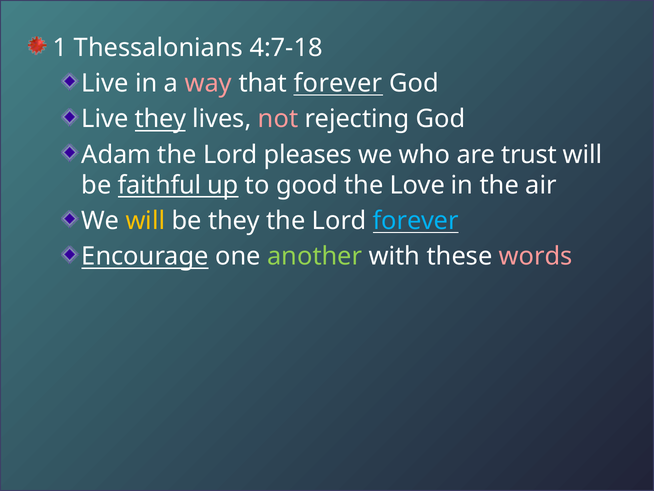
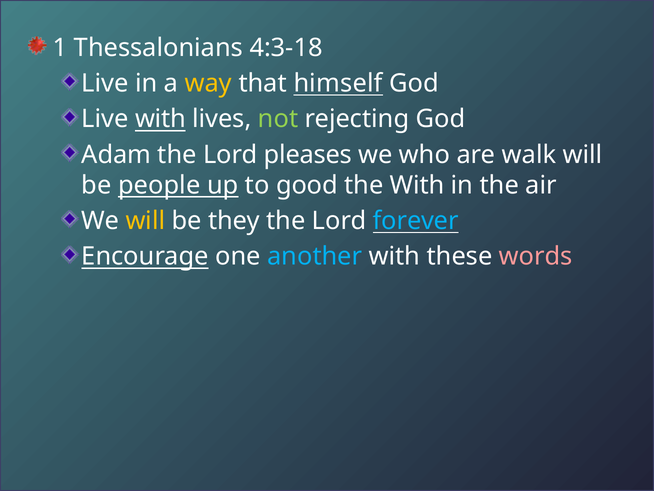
4:7-18: 4:7-18 -> 4:3-18 (286, 48)
way colour: pink -> yellow (208, 83)
that forever: forever -> himself (338, 83)
Live they: they -> with (161, 119)
not colour: pink -> light green (278, 119)
trust: trust -> walk (529, 154)
faithful: faithful -> people (159, 185)
the Love: Love -> With (417, 185)
another colour: light green -> light blue (315, 256)
